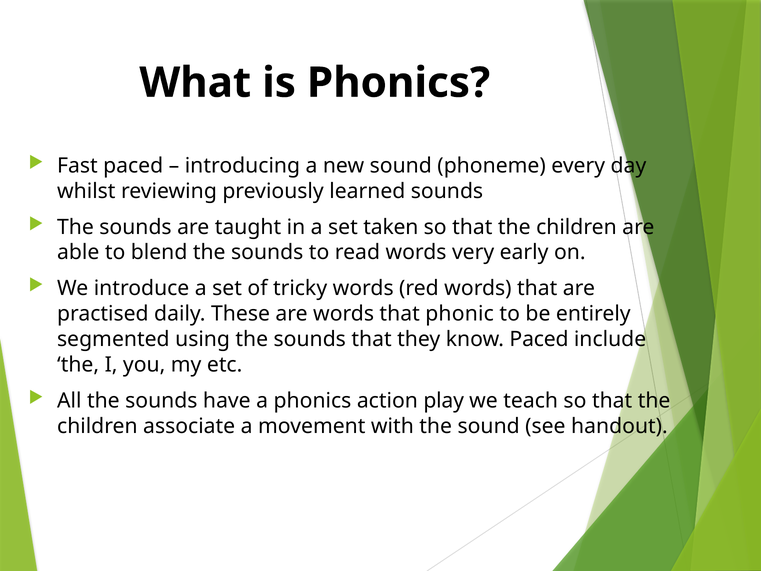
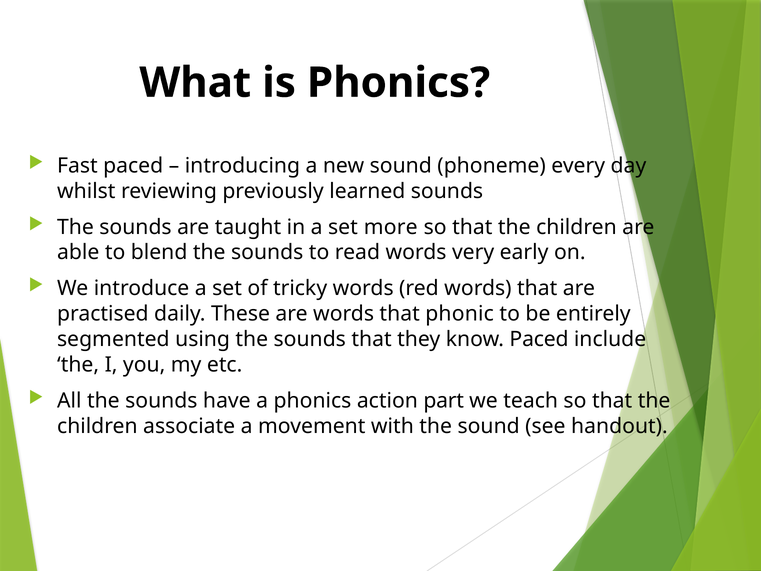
taken: taken -> more (391, 227)
play: play -> part (444, 401)
